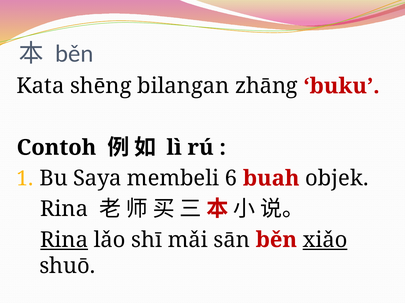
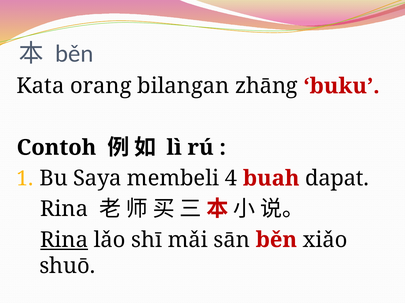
shēng: shēng -> orang (101, 86)
6: 6 -> 4 (231, 179)
objek: objek -> dapat (337, 179)
xiǎo underline: present -> none (325, 240)
